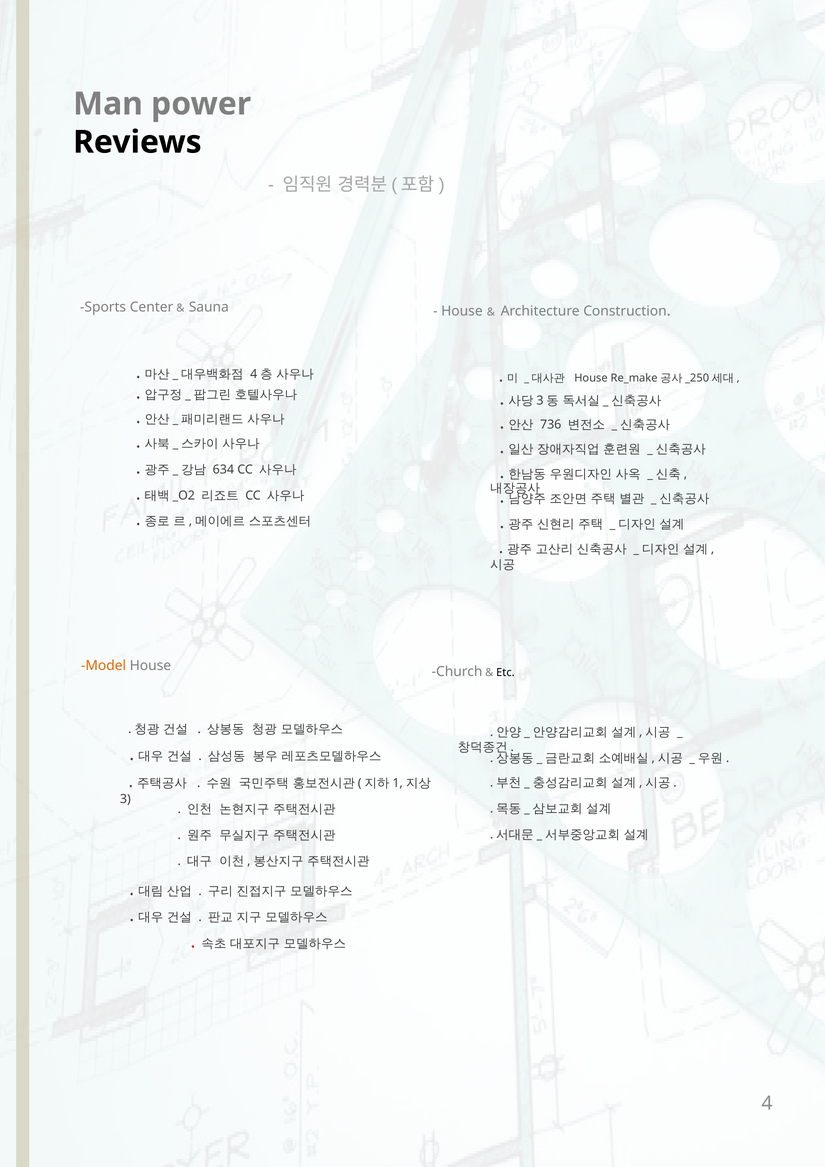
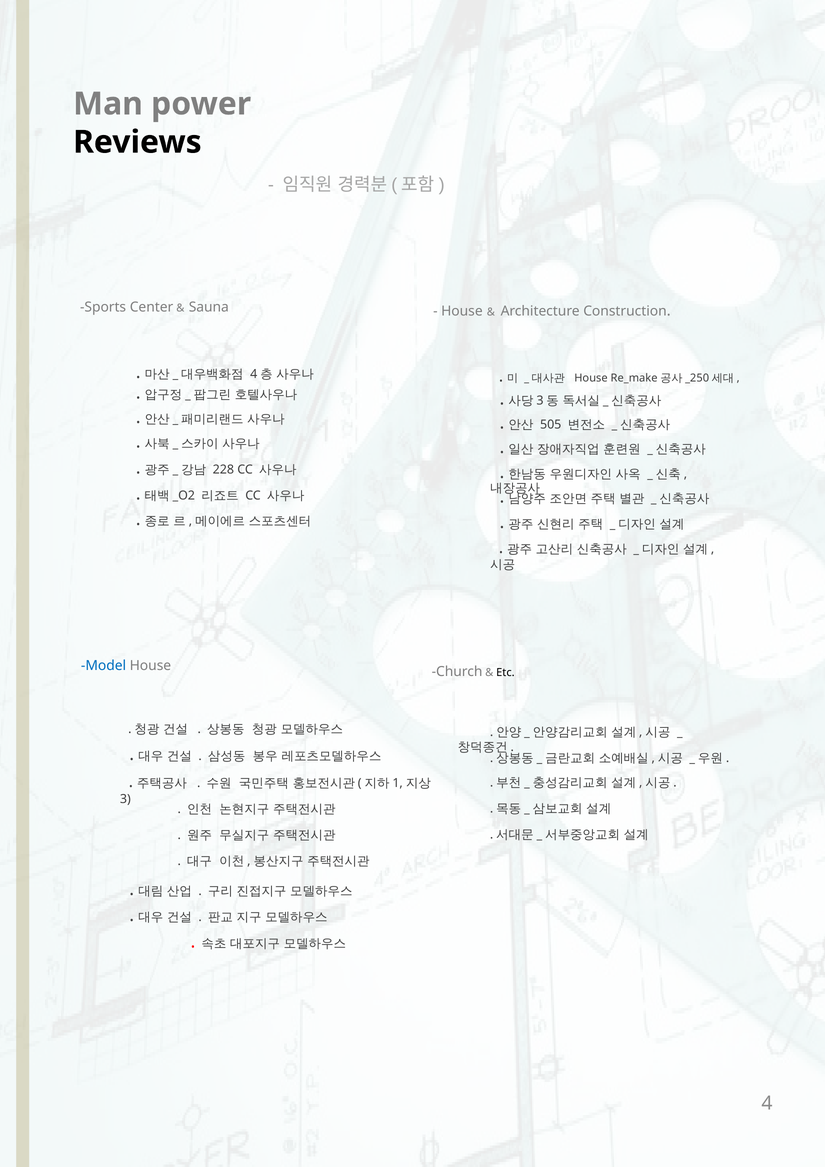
736: 736 -> 505 (551, 425)
634: 634 -> 228 (223, 470)
Model colour: orange -> blue (104, 666)
